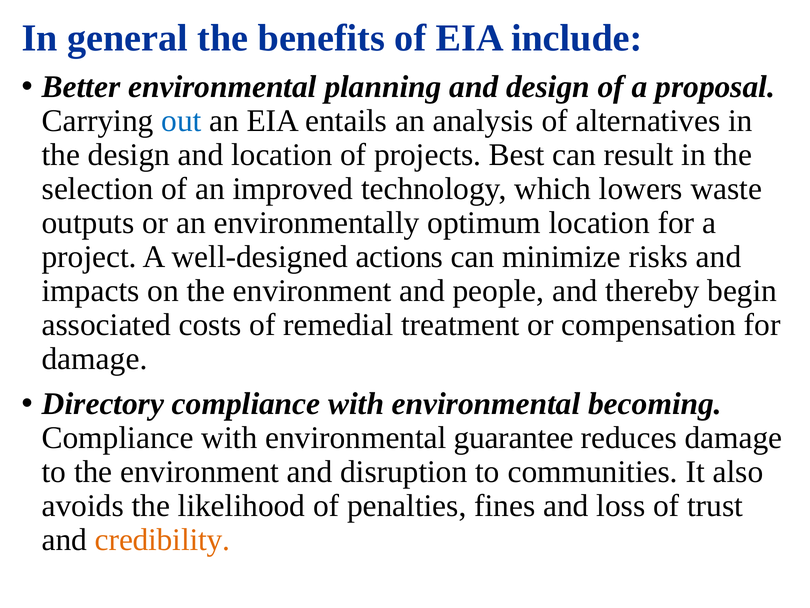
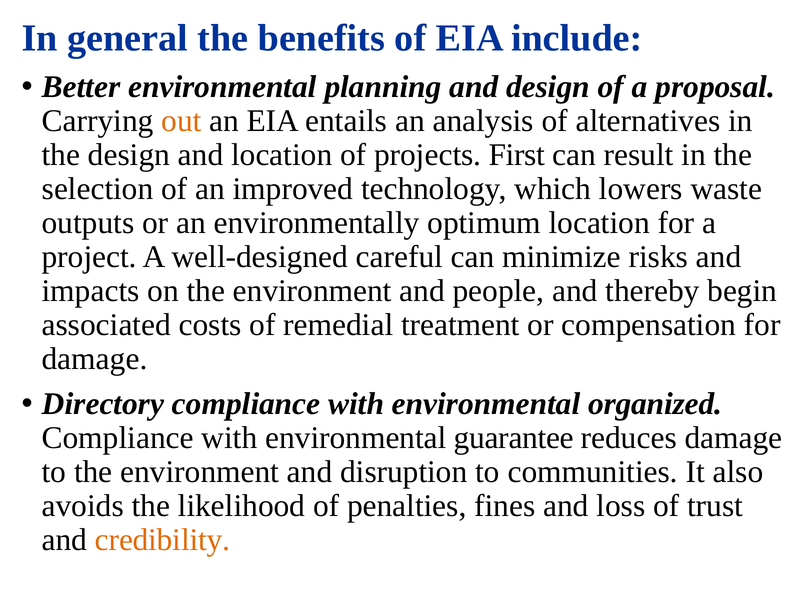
out colour: blue -> orange (181, 121)
Best: Best -> First (517, 155)
actions: actions -> careful (399, 257)
becoming: becoming -> organized (655, 404)
